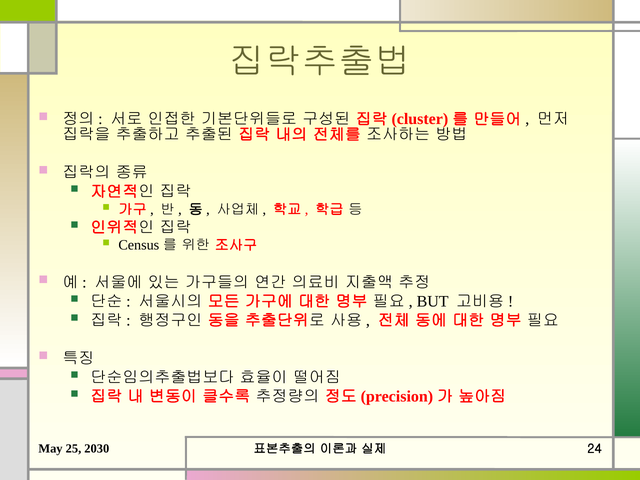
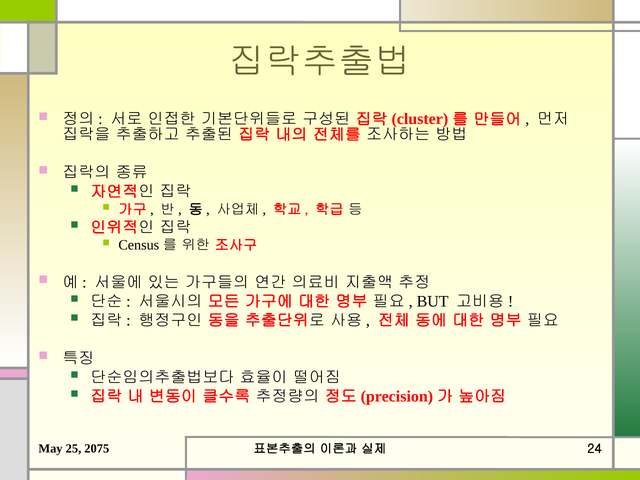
2030: 2030 -> 2075 (97, 449)
